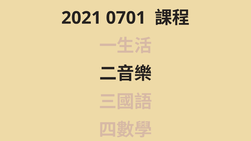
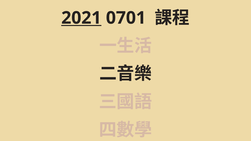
2021 underline: none -> present (81, 18)
